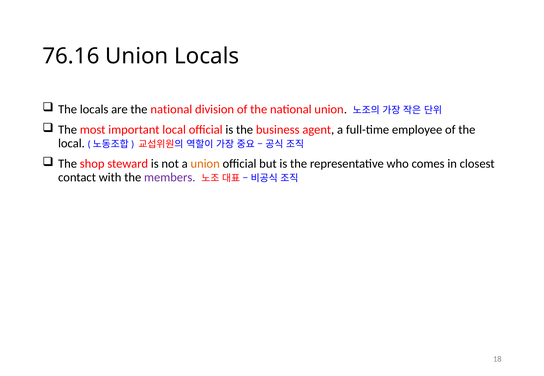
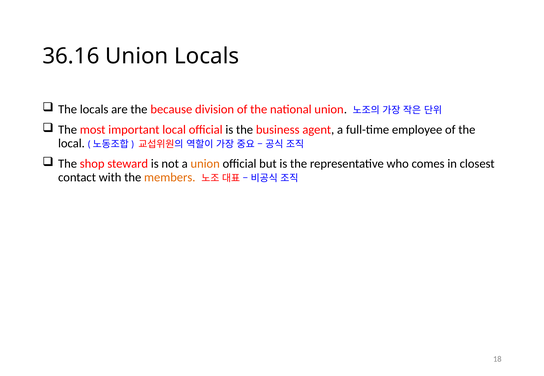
76.16: 76.16 -> 36.16 (71, 56)
are the national: national -> because (171, 109)
members colour: purple -> orange (170, 178)
